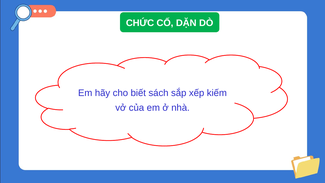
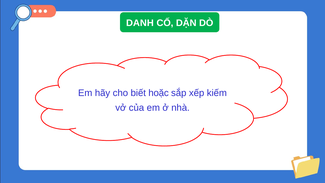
CHỨC: CHỨC -> DANH (140, 23)
sách: sách -> hoặc (159, 93)
